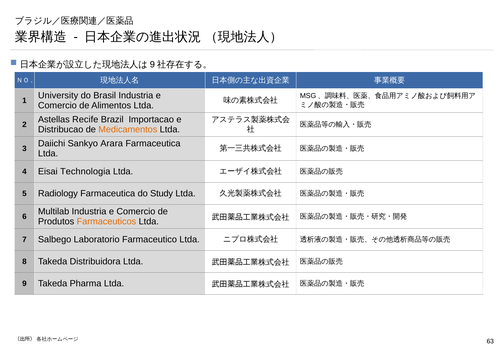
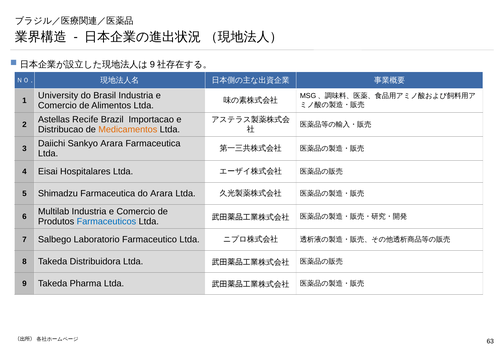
Technologia: Technologia -> Hospitalares (85, 172)
Radiology: Radiology -> Shimadzu (58, 194)
do Study: Study -> Arara (162, 194)
Farmaceuticos colour: orange -> blue (106, 222)
